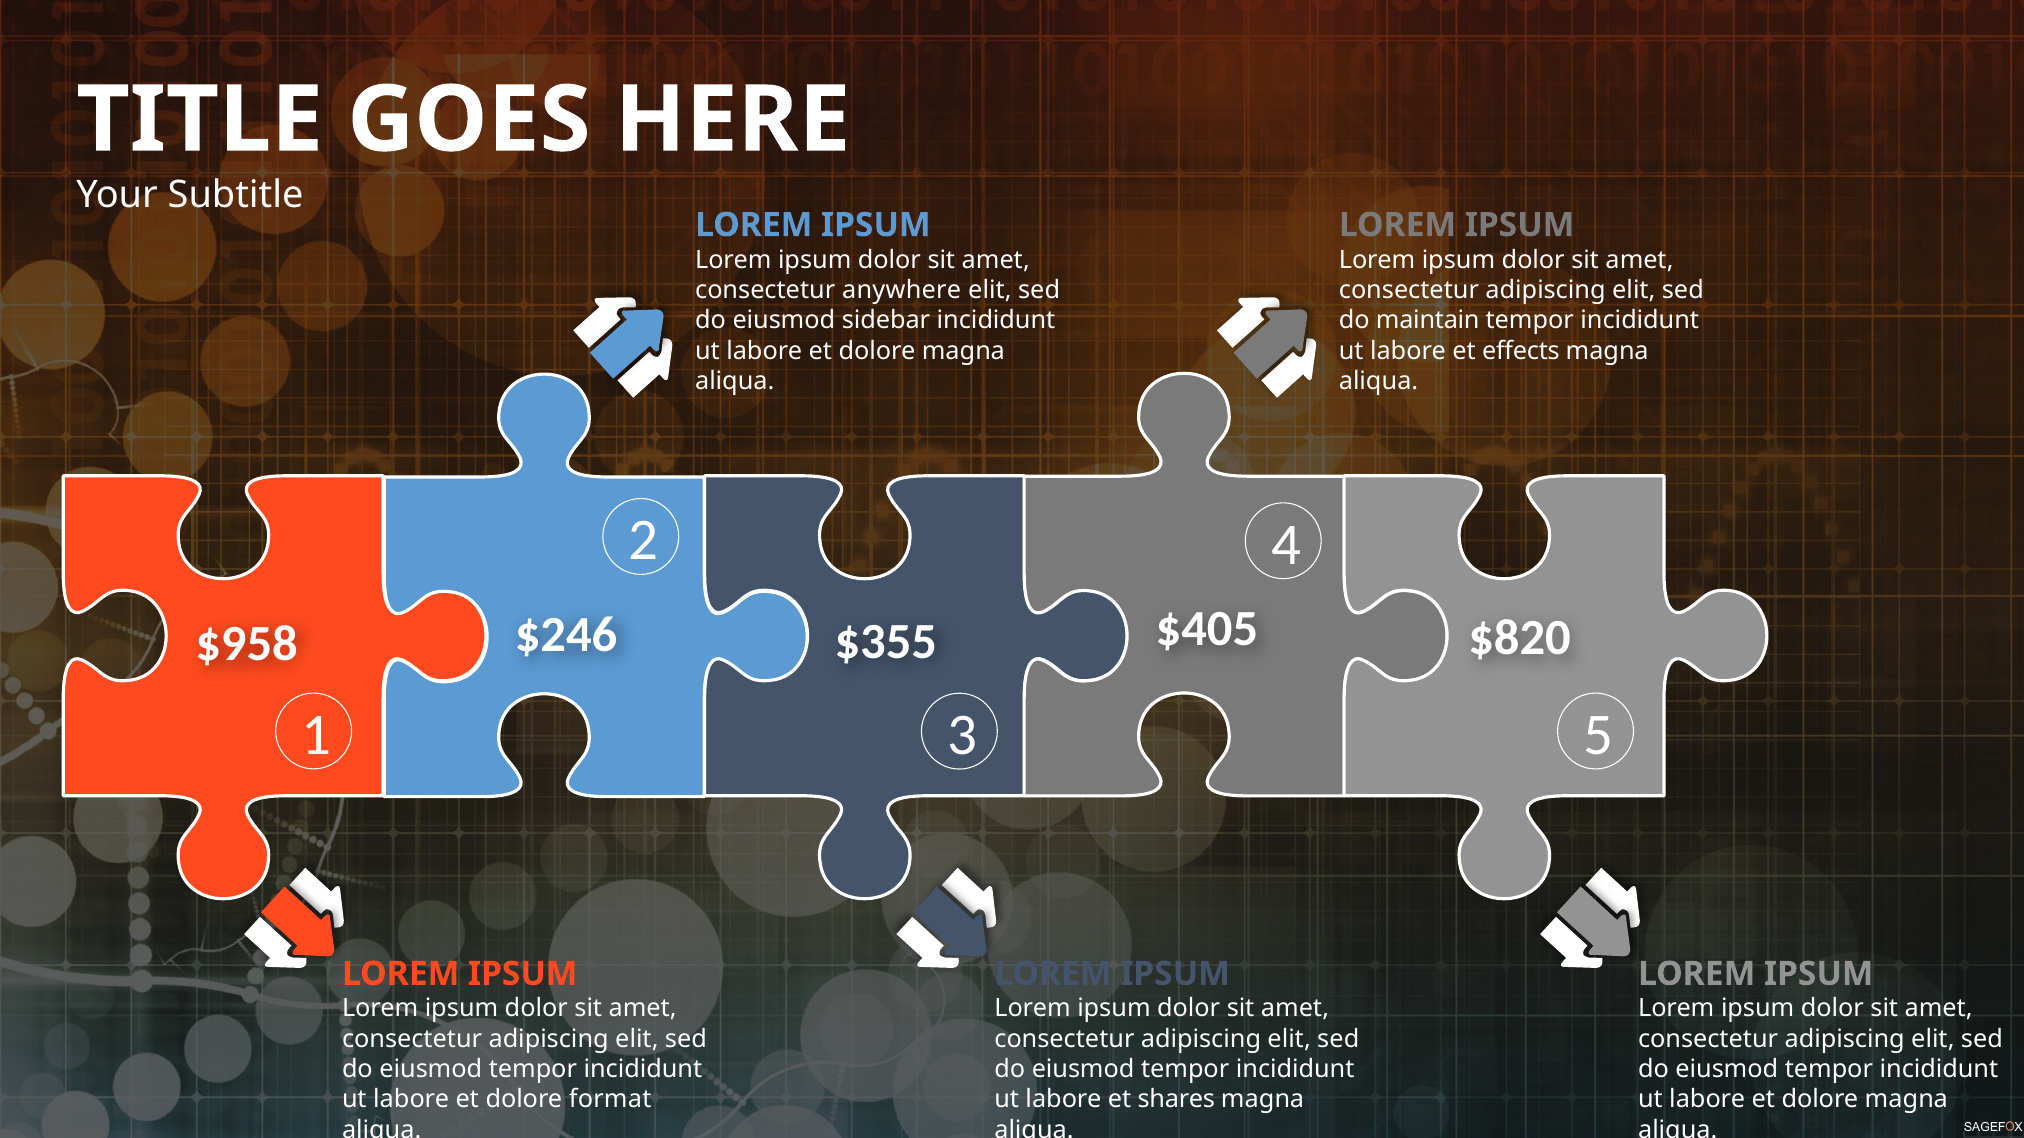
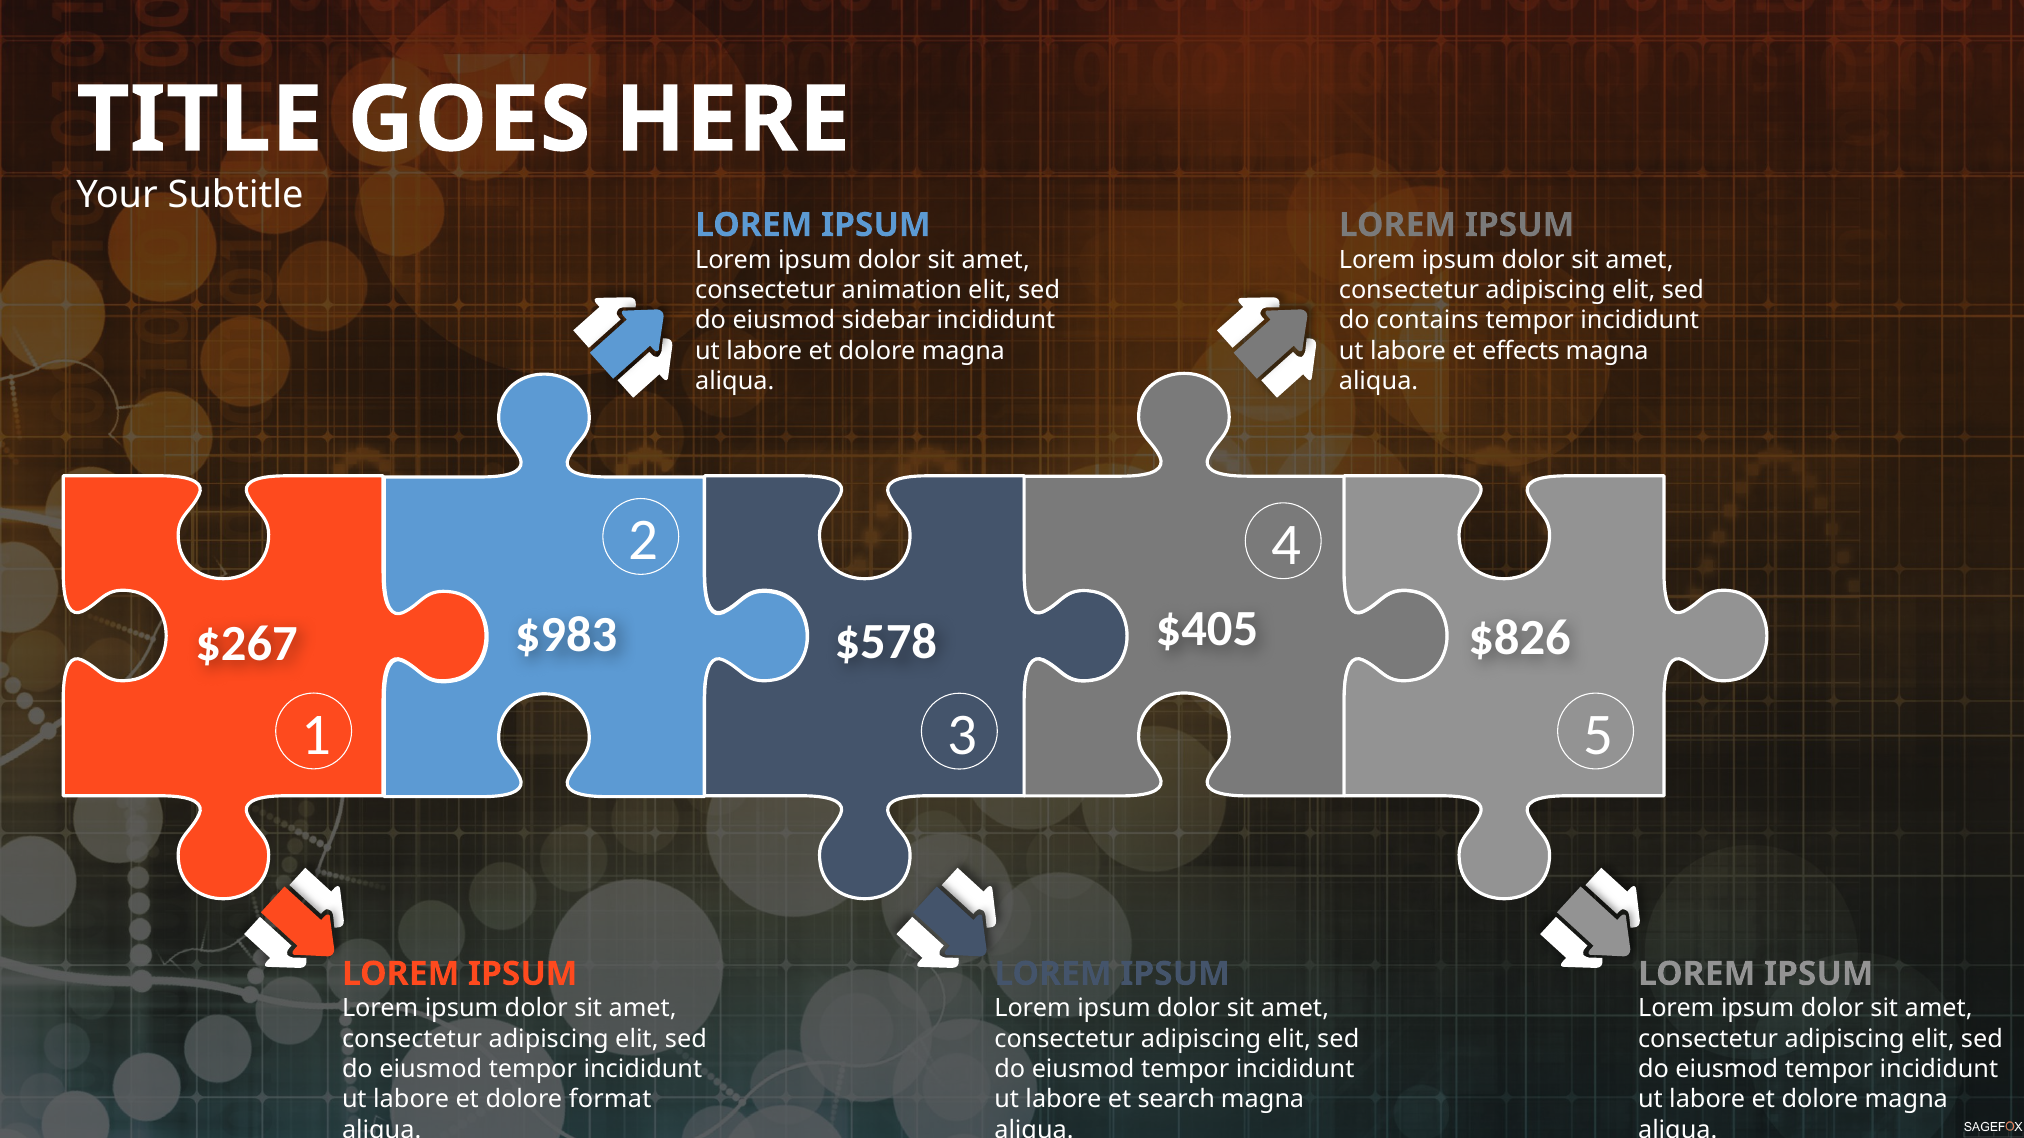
anywhere: anywhere -> animation (902, 290)
maintain: maintain -> contains (1428, 321)
$246: $246 -> $983 (566, 635)
$820: $820 -> $826 (1520, 638)
$355: $355 -> $578 (886, 642)
$958: $958 -> $267 (247, 644)
shares: shares -> search (1176, 1100)
